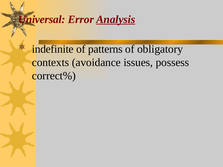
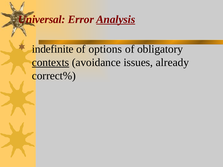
patterns: patterns -> options (105, 49)
contexts underline: none -> present (51, 62)
possess: possess -> already (172, 62)
